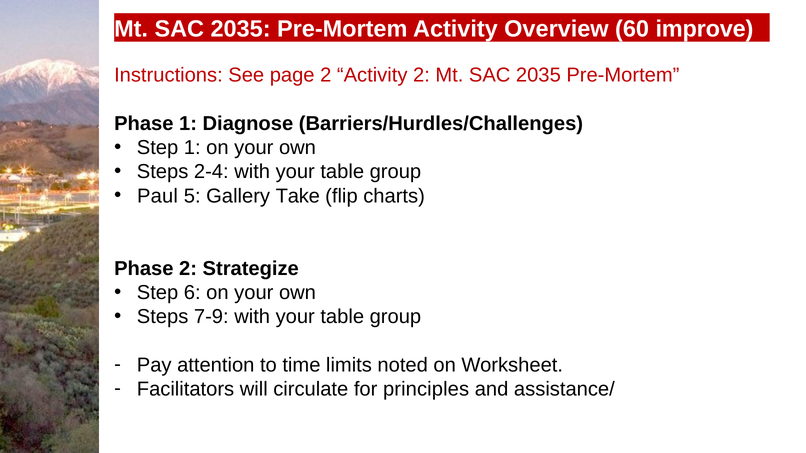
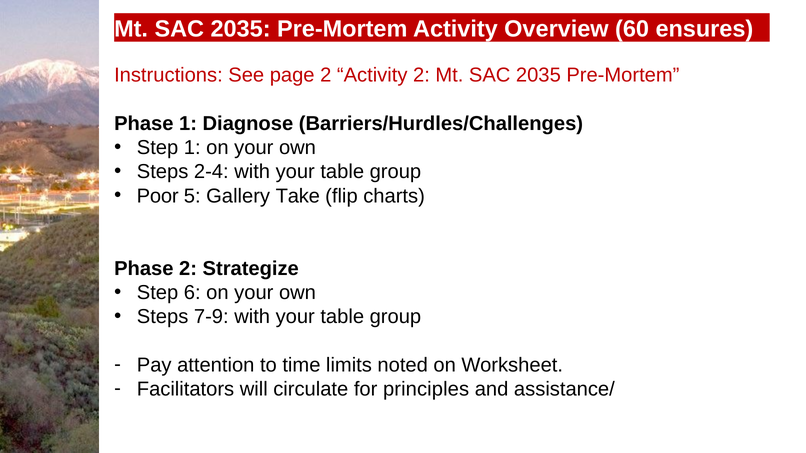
improve: improve -> ensures (704, 29)
Paul: Paul -> Poor (158, 196)
